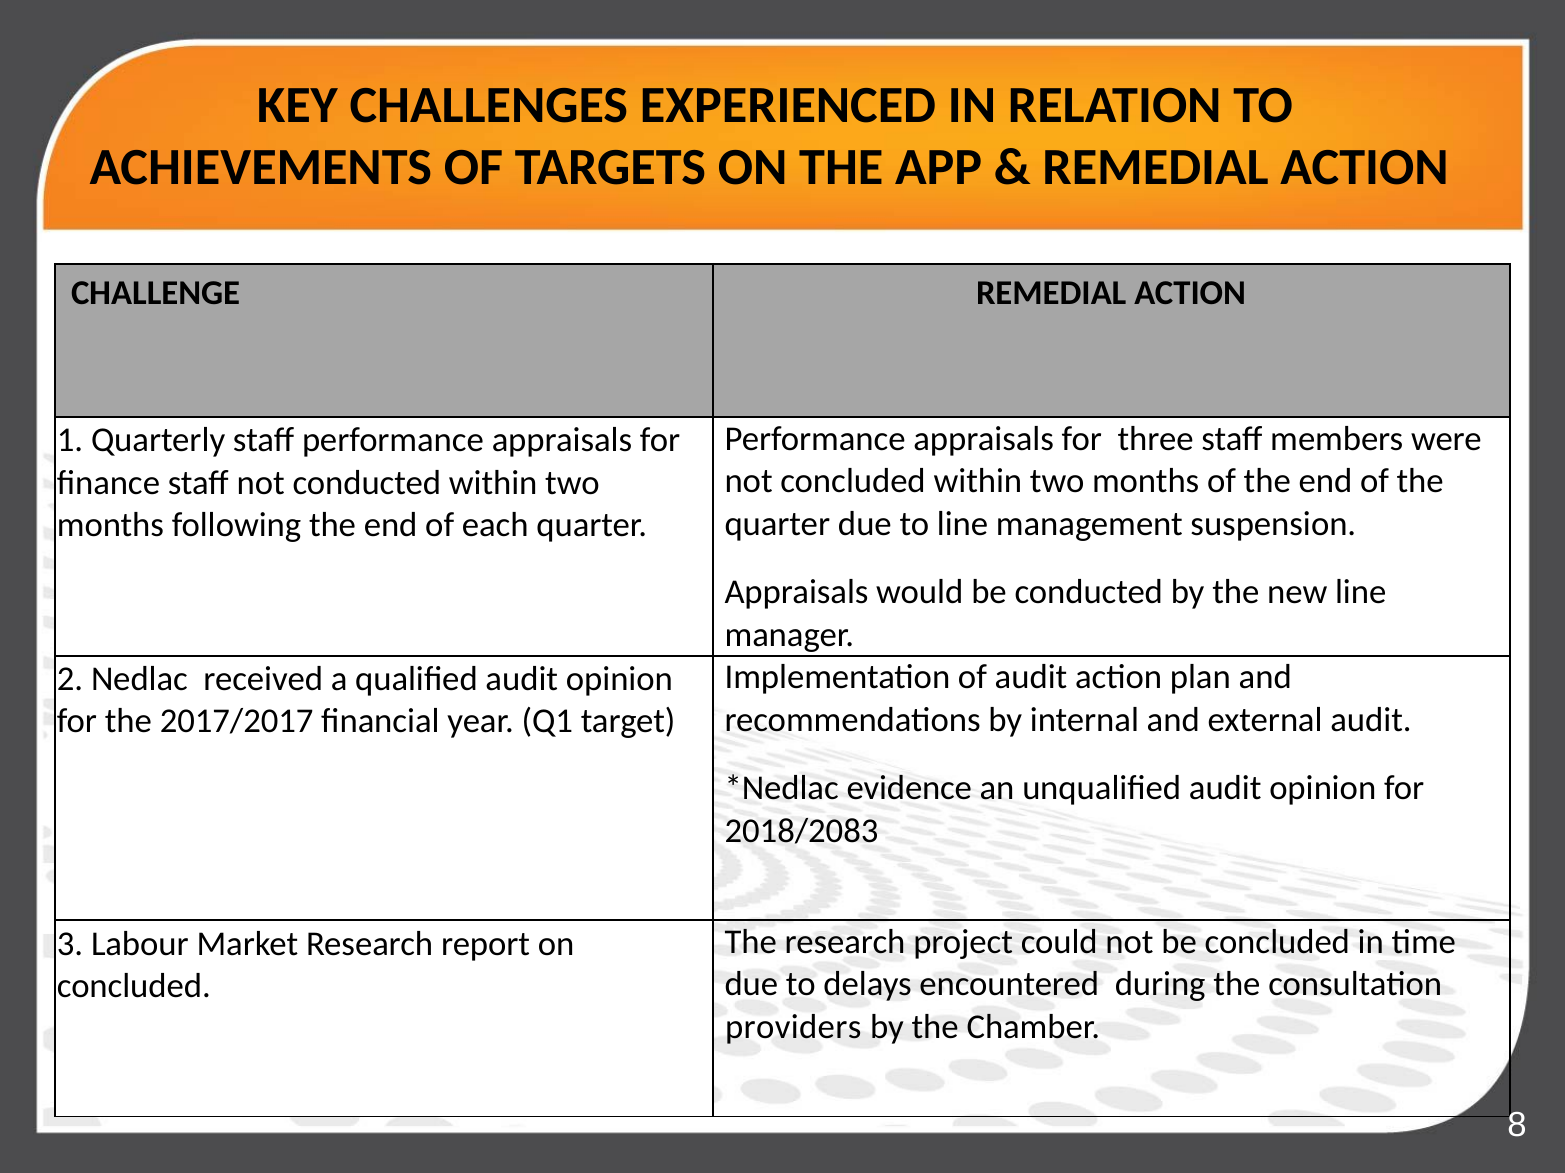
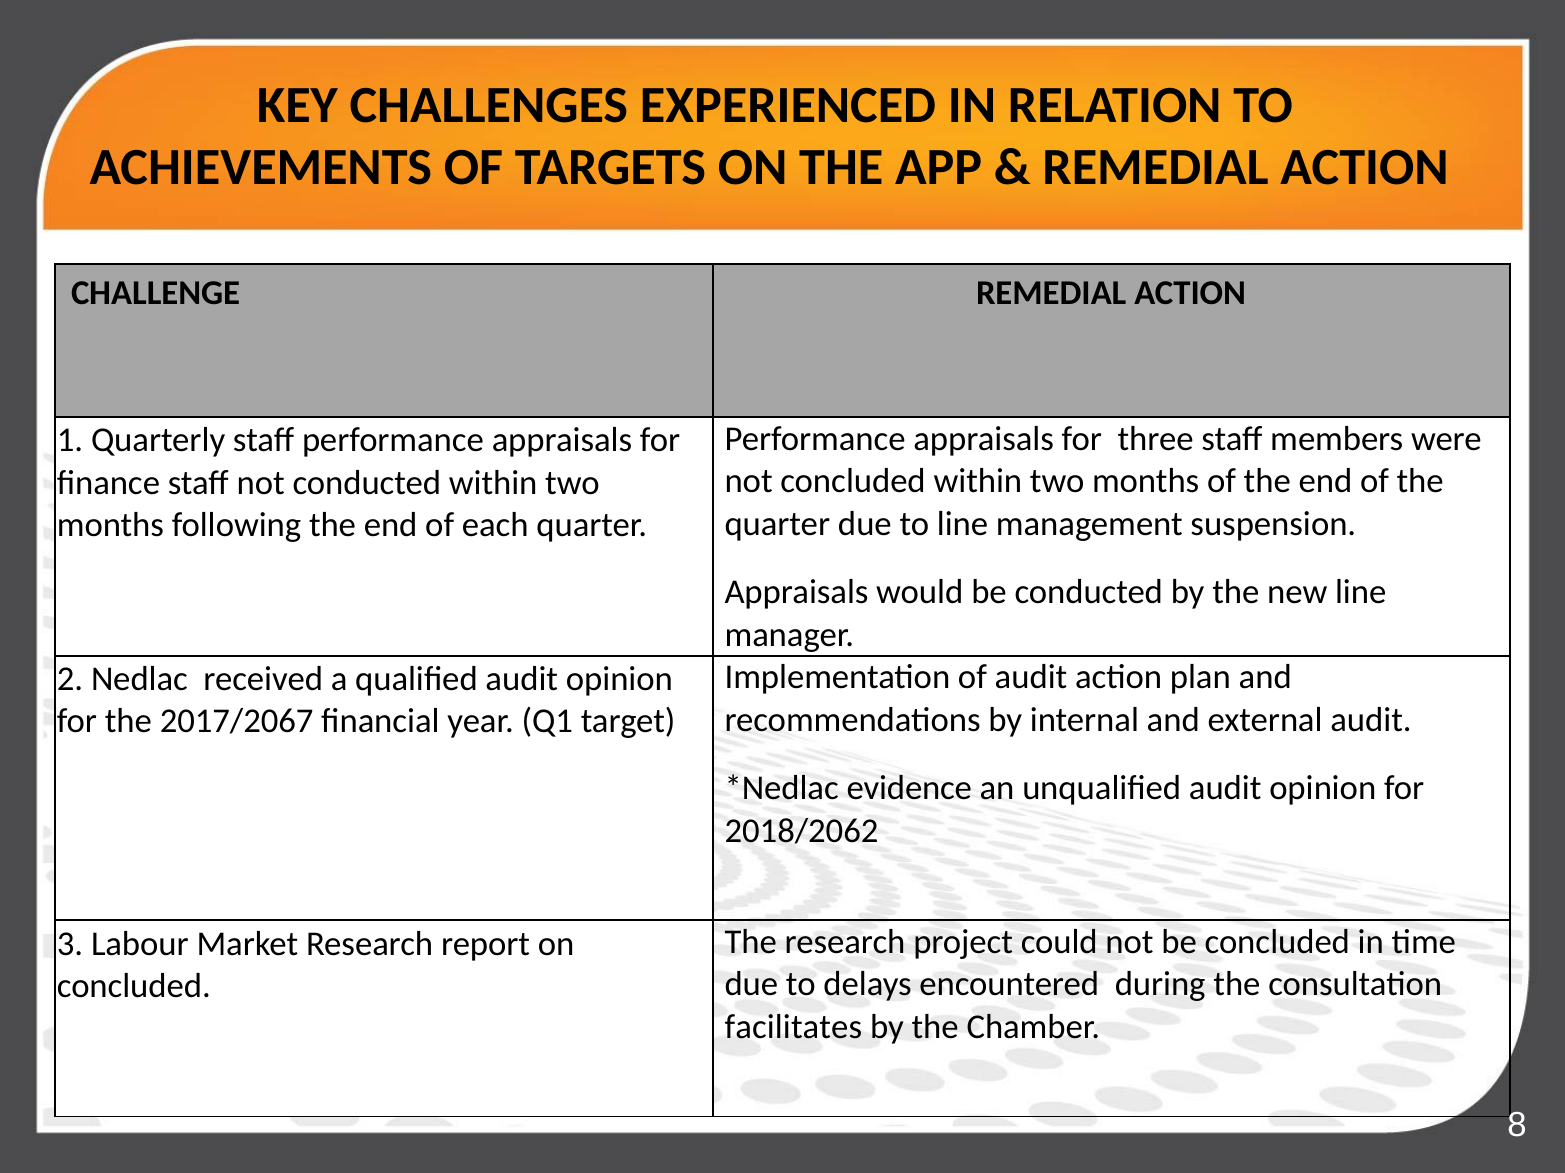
2017/2017: 2017/2017 -> 2017/2067 (237, 722)
2018/2083: 2018/2083 -> 2018/2062 (802, 831)
providers: providers -> facilitates (793, 1028)
